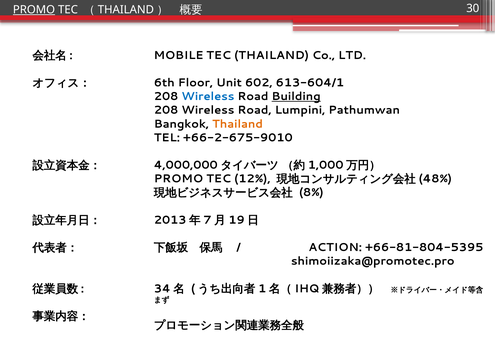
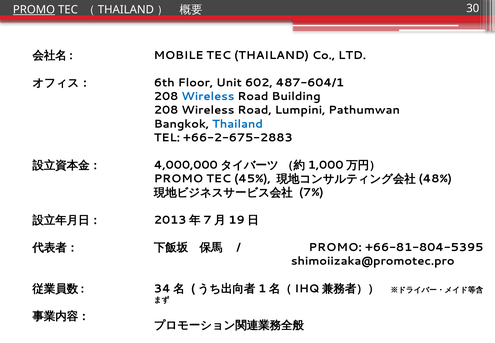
613-604/1: 613-604/1 -> 487-604/1 (310, 83)
Building underline: present -> none (296, 96)
Thailand colour: orange -> blue (238, 124)
+66-2-675-9010: +66-2-675-9010 -> +66-2-675-2883 (238, 138)
12%: 12% -> 45% (252, 179)
8%: 8% -> 7% (311, 192)
ACTION: ACTION -> PROMO (335, 247)
